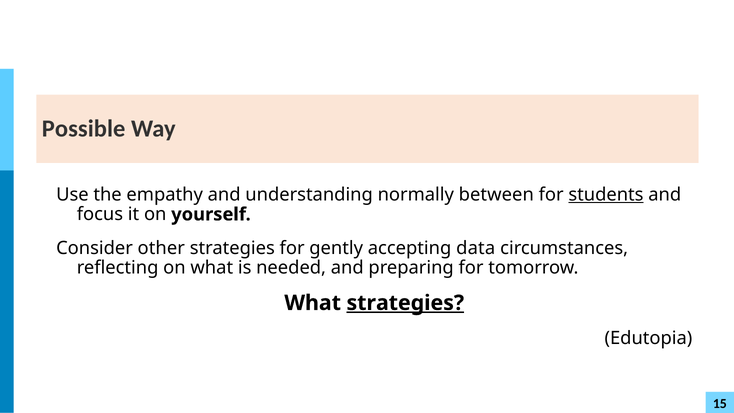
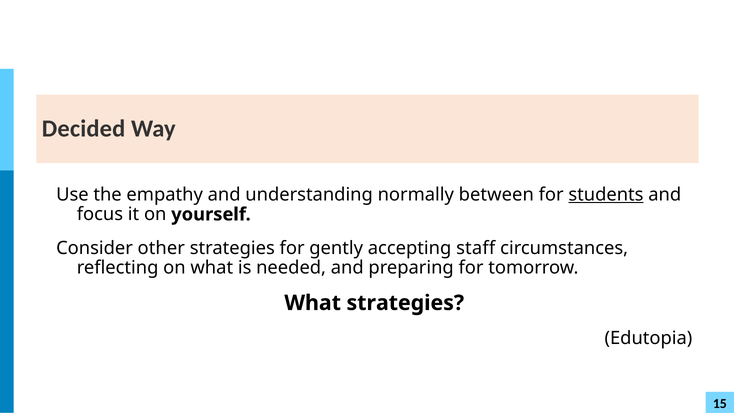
Possible: Possible -> Decided (84, 129)
data: data -> staff (476, 248)
strategies underline: present -> none (405, 303)
